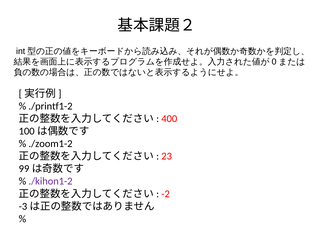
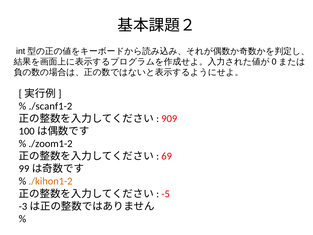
./printf1-2: ./printf1-2 -> ./scanf1-2 (50, 106)
400: 400 -> 909 (169, 119)
23: 23 -> 69 (167, 156)
./kihon1-2 colour: purple -> orange (51, 181)
-2: -2 -> -5 (166, 194)
